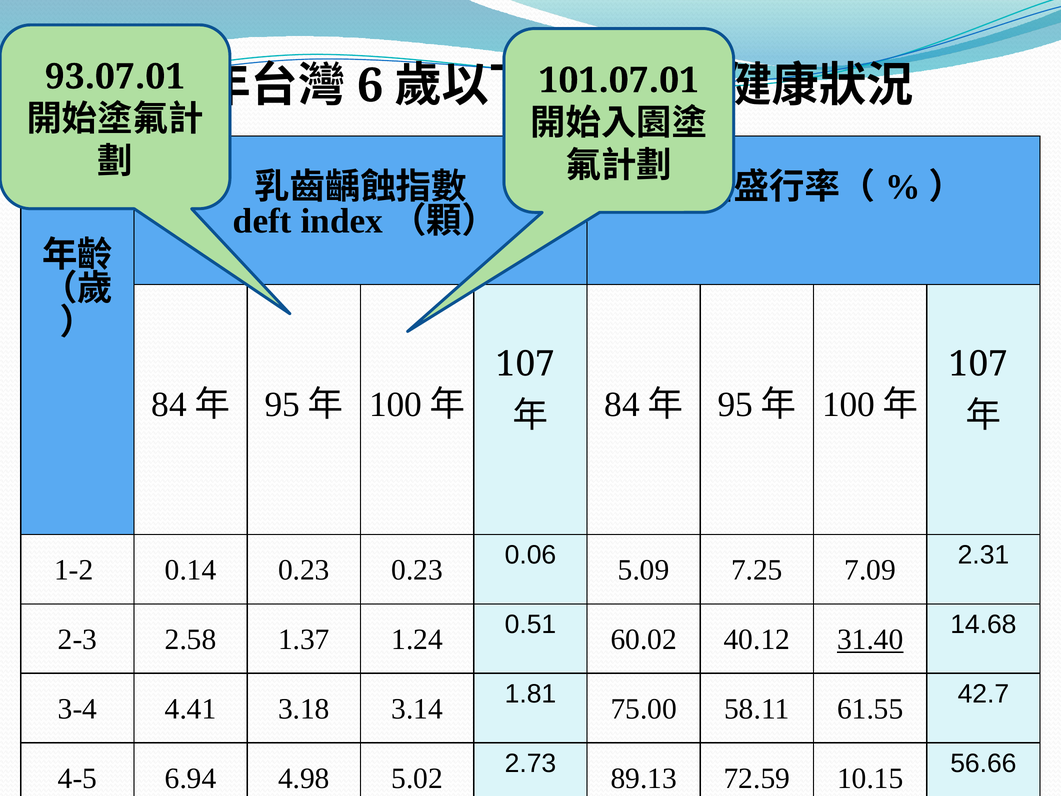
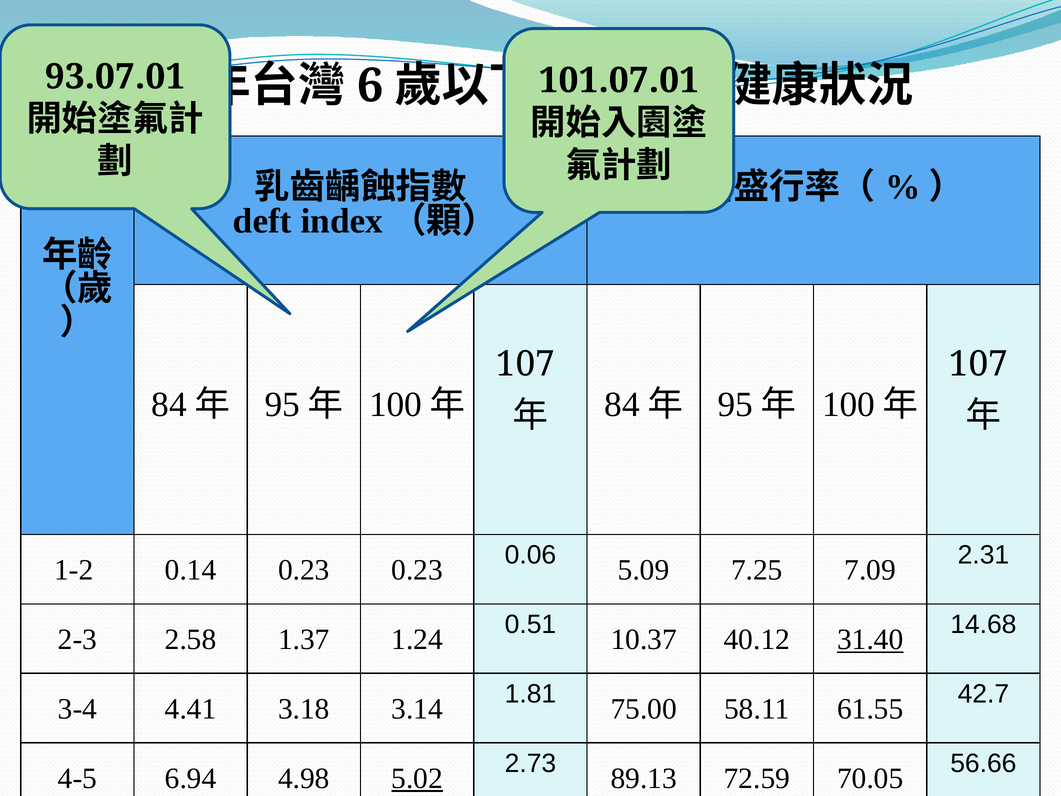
60.02: 60.02 -> 10.37 (644, 639)
5.02 underline: none -> present (417, 778)
10.15: 10.15 -> 70.05 (870, 778)
